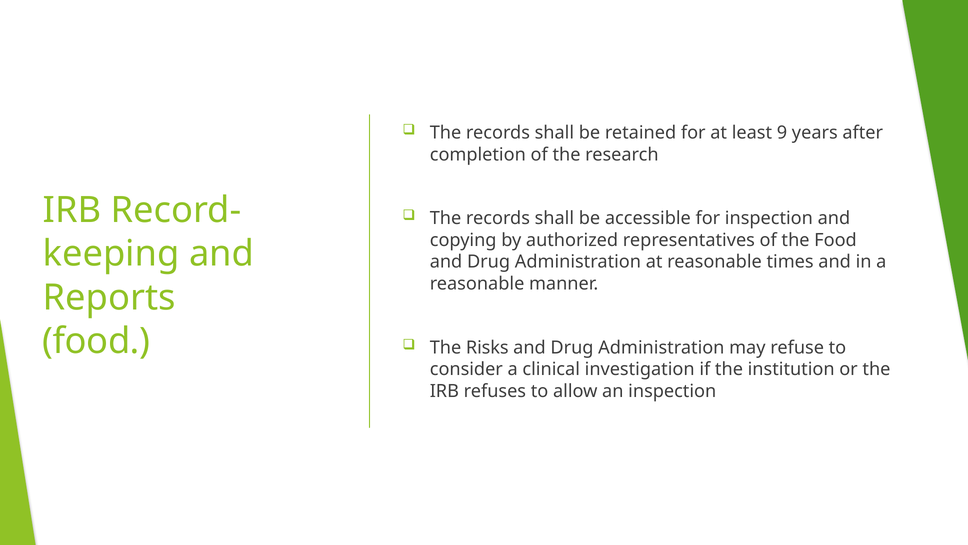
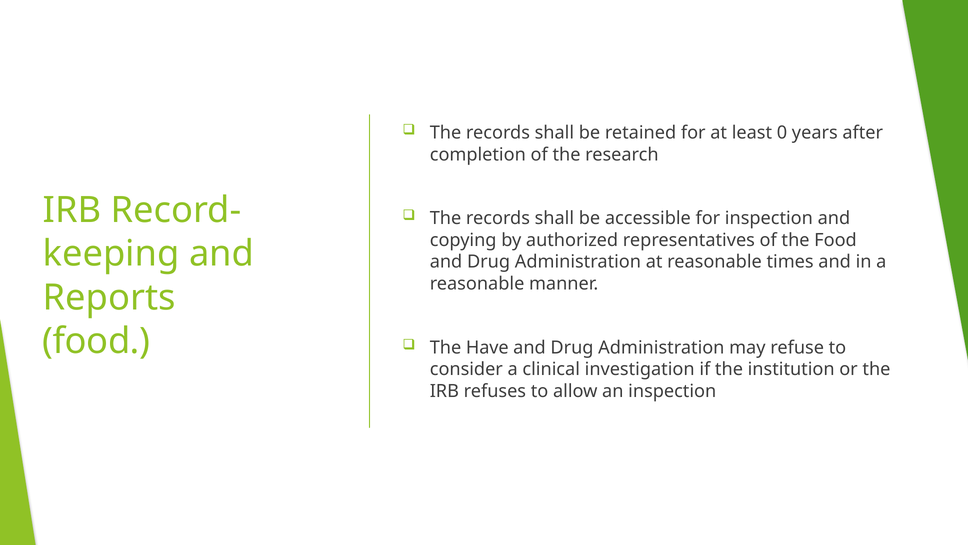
9: 9 -> 0 (782, 133)
Risks: Risks -> Have (487, 347)
